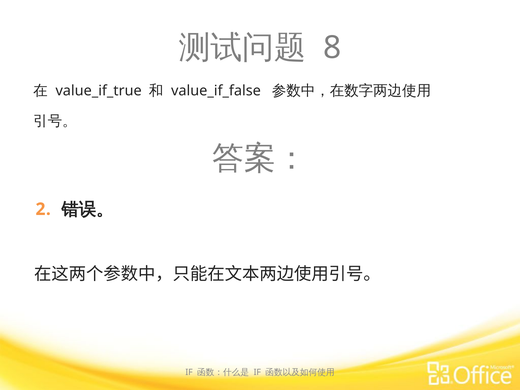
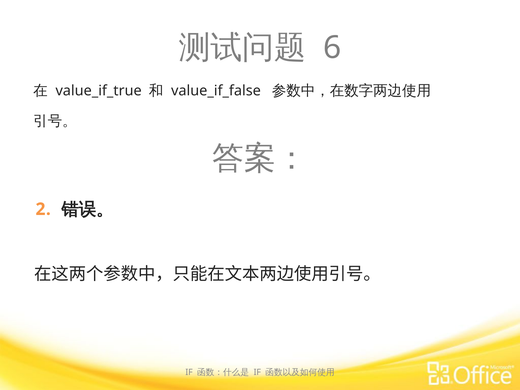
8: 8 -> 6 (332, 48)
